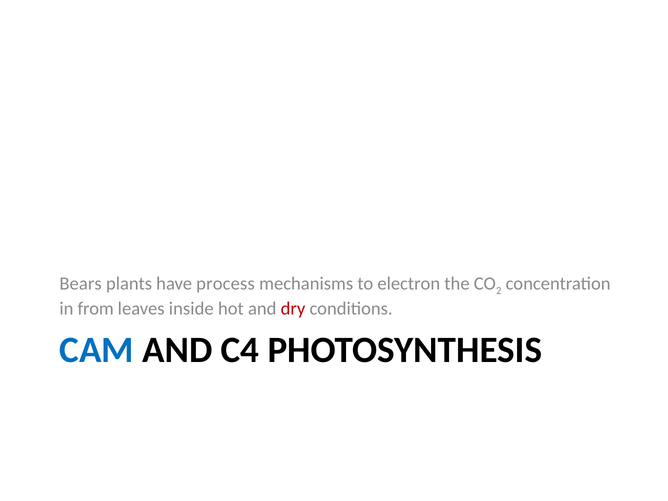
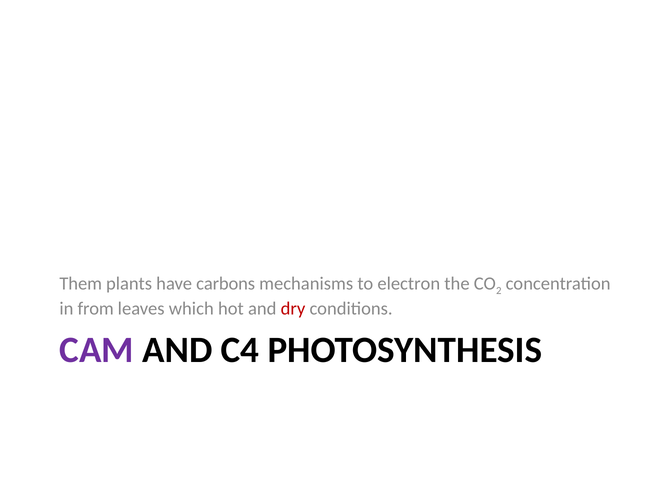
Bears: Bears -> Them (81, 283)
process: process -> carbons (226, 283)
inside: inside -> which (191, 309)
CAM colour: blue -> purple (97, 350)
